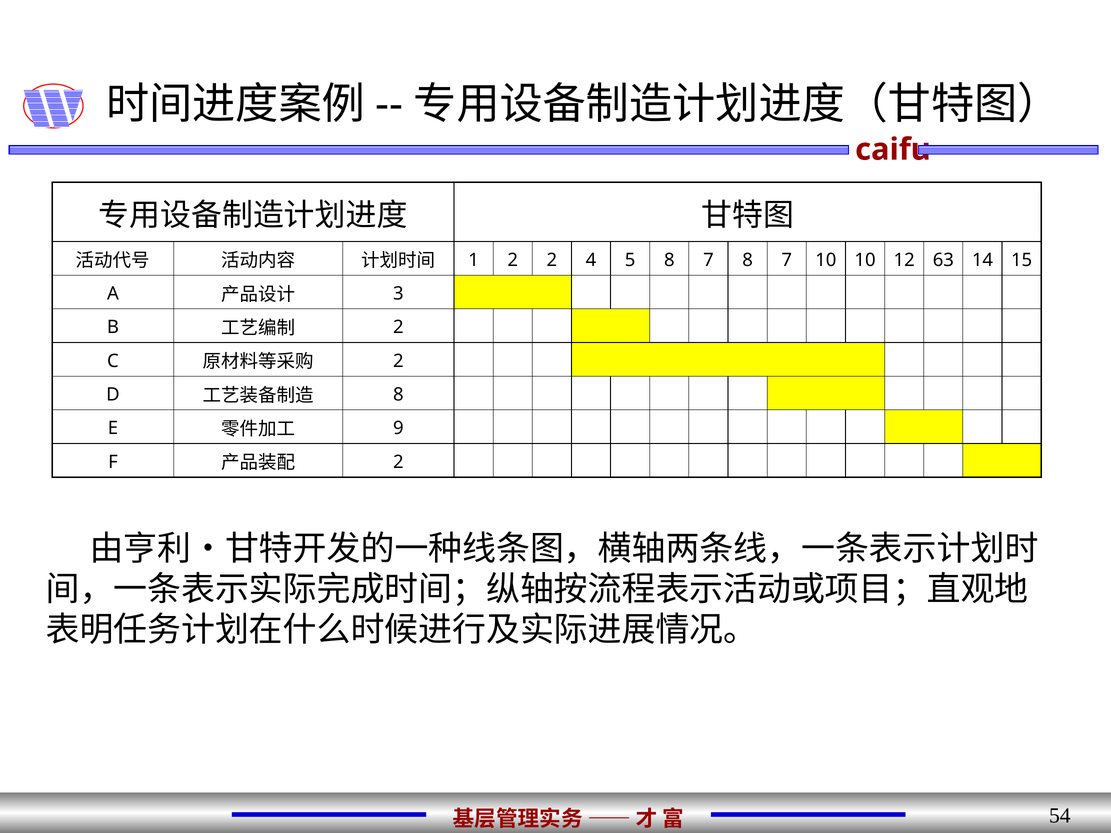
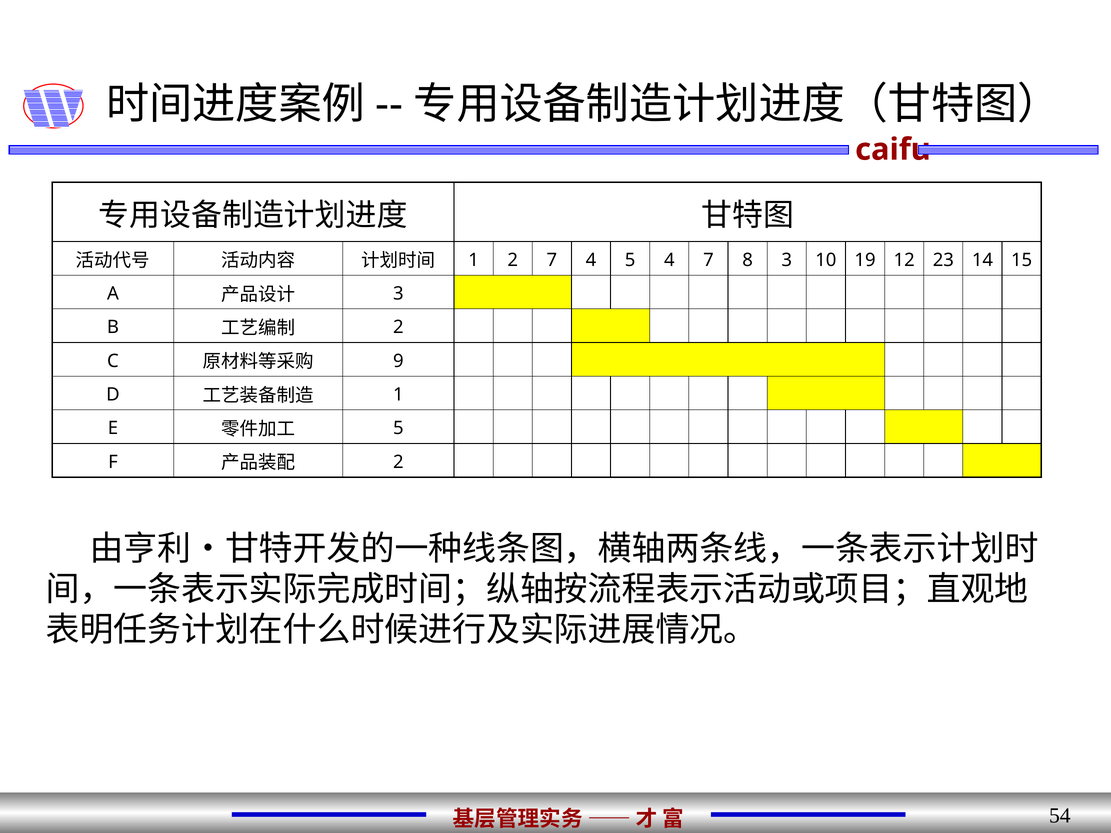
2 2: 2 -> 7 (552, 260)
5 8: 8 -> 4 (669, 260)
7 8 7: 7 -> 3 (787, 260)
10 10: 10 -> 19 (865, 260)
63: 63 -> 23 (943, 260)
2: 2 -> 9 (398, 361)
8: 8 -> 1 (398, 395)
9: 9 -> 5 (398, 428)
